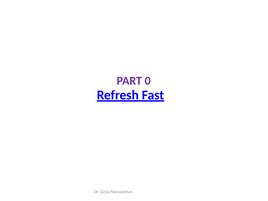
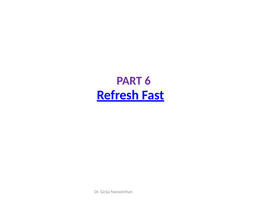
0: 0 -> 6 (148, 81)
